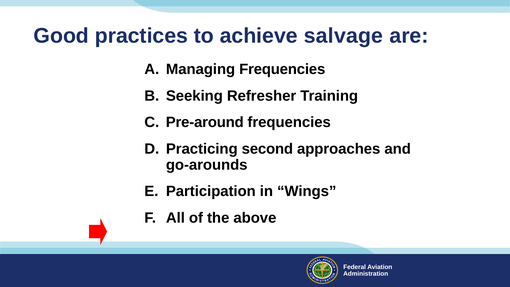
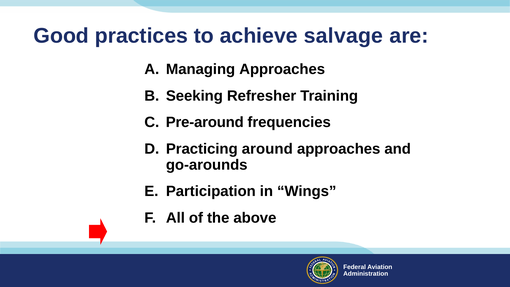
Managing Frequencies: Frequencies -> Approaches (282, 69)
second: second -> around (267, 149)
